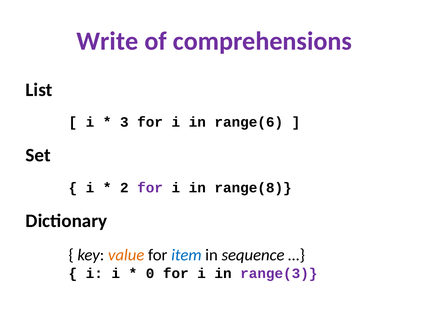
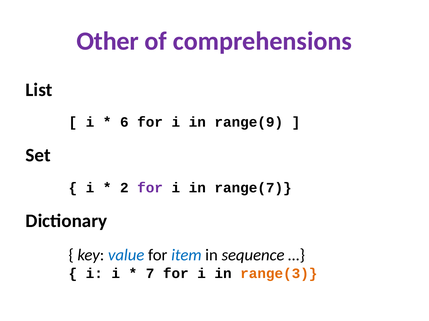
Write: Write -> Other (108, 41)
3: 3 -> 6 (124, 123)
range(6: range(6 -> range(9 (249, 123)
range(8: range(8 -> range(7 (253, 188)
value colour: orange -> blue (126, 256)
0: 0 -> 7 (150, 274)
range(3 colour: purple -> orange (279, 274)
